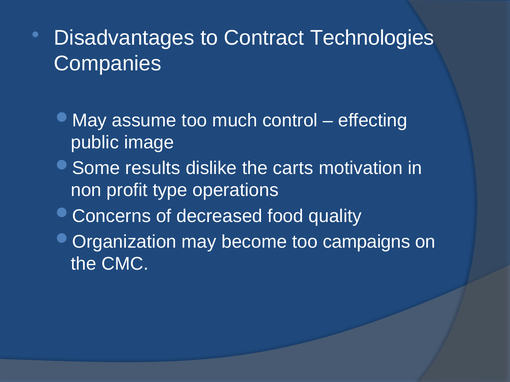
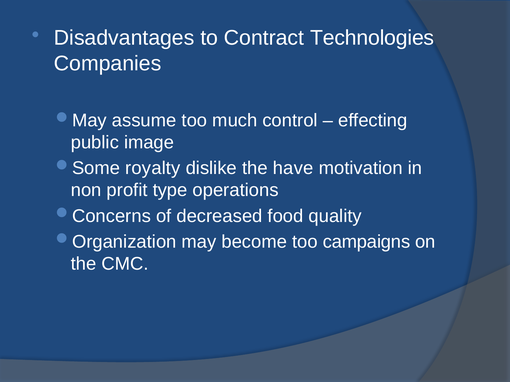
results: results -> royalty (153, 168)
carts: carts -> have (293, 168)
